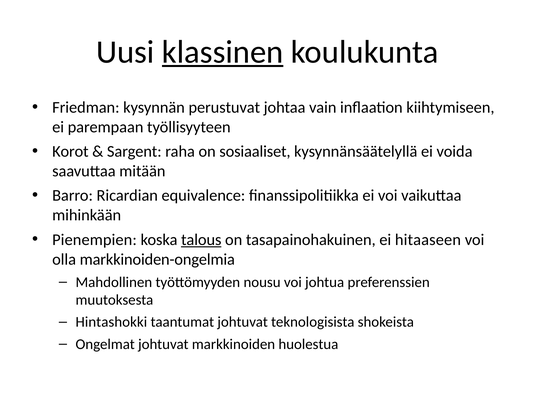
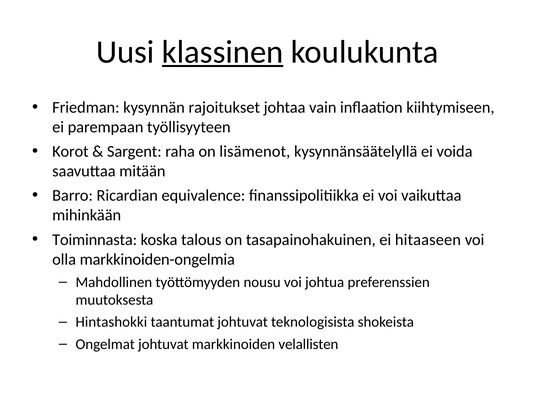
perustuvat: perustuvat -> rajoitukset (224, 107)
sosiaaliset: sosiaaliset -> lisämenot (255, 151)
Pienempien: Pienempien -> Toiminnasta (95, 239)
talous underline: present -> none (201, 239)
huolestua: huolestua -> velallisten (308, 343)
